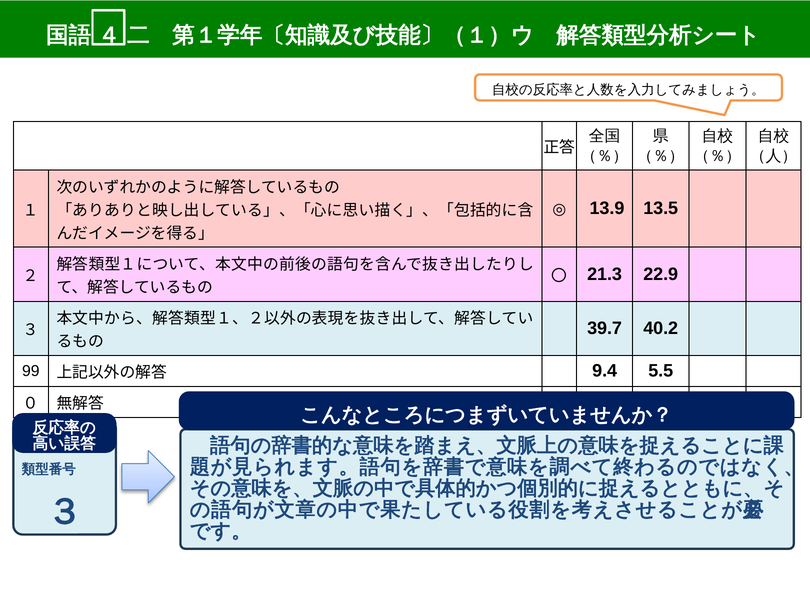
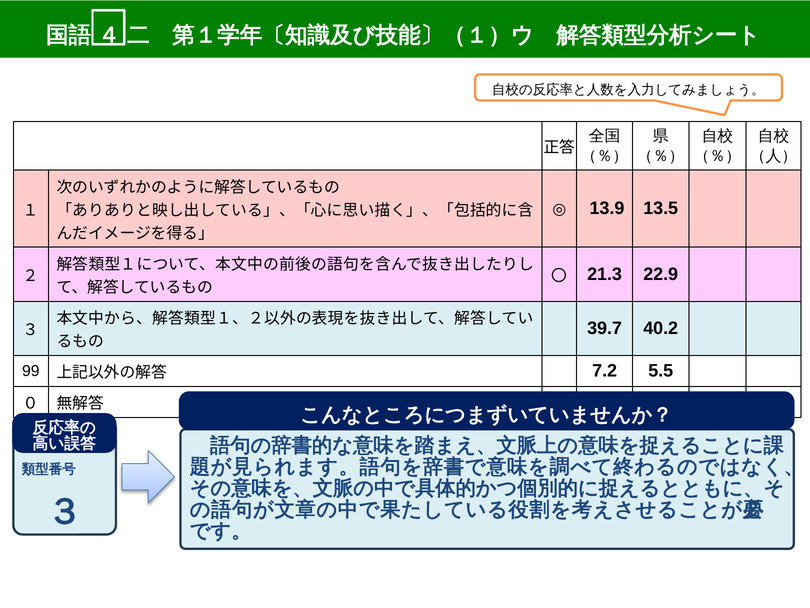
9.4: 9.4 -> 7.2 (605, 370)
